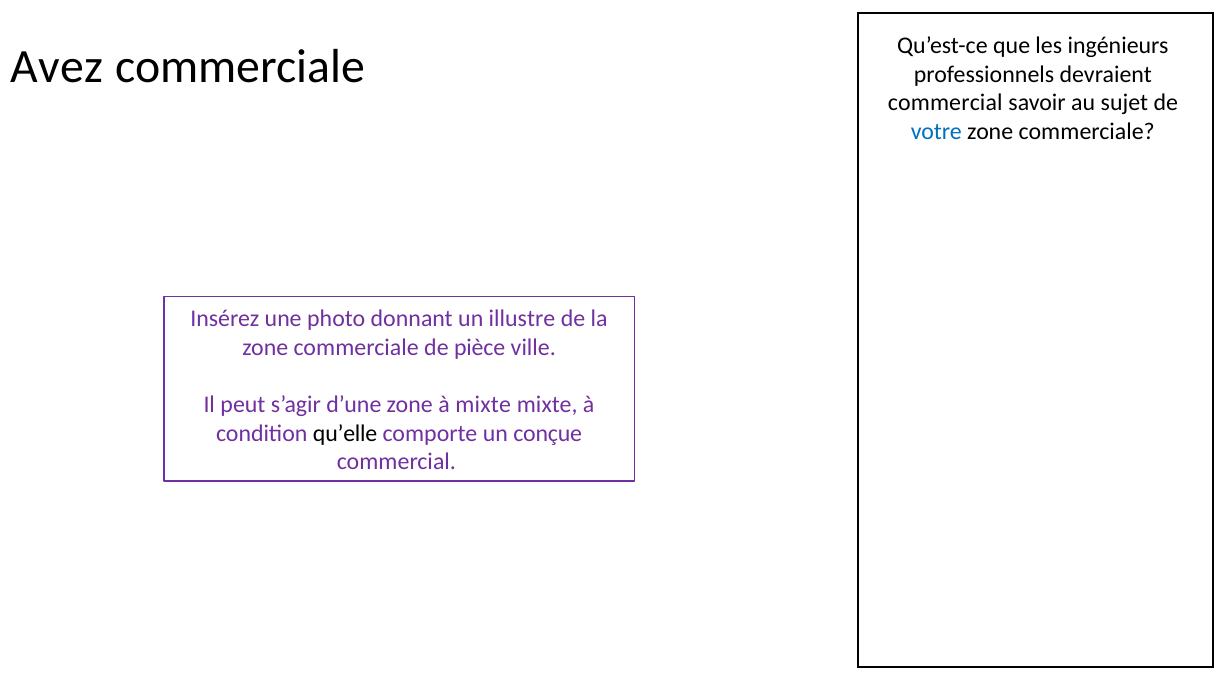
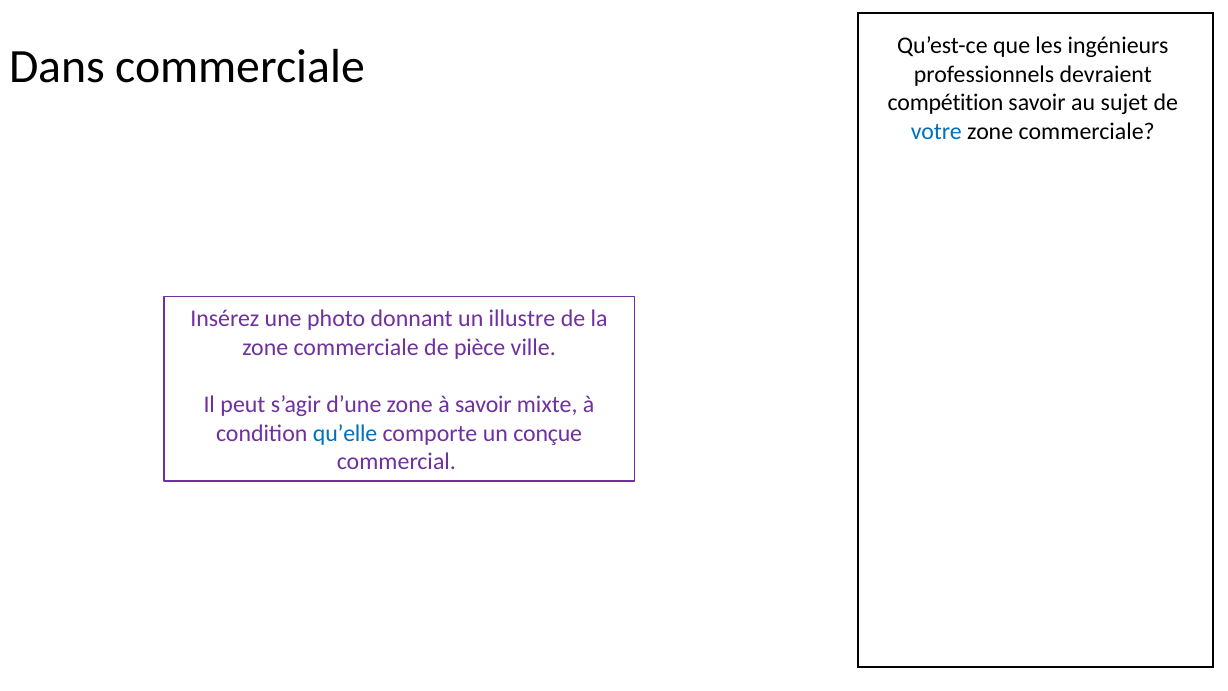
Avez: Avez -> Dans (57, 66)
commercial: commercial -> compétition (945, 103)
à mixte: mixte -> savoir (483, 404)
qu’elle colour: black -> blue (345, 433)
